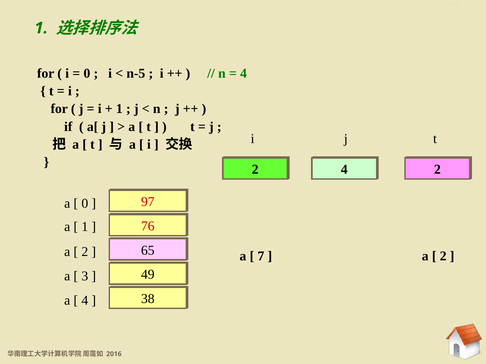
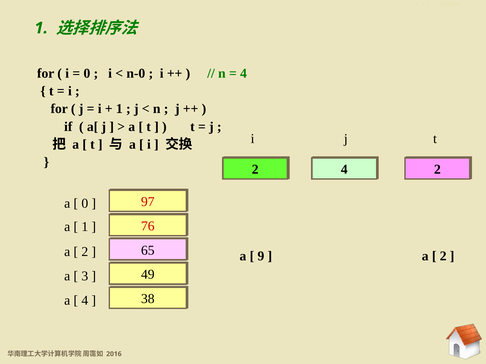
n-5: n-5 -> n-0 (136, 73)
7: 7 -> 9 (261, 256)
